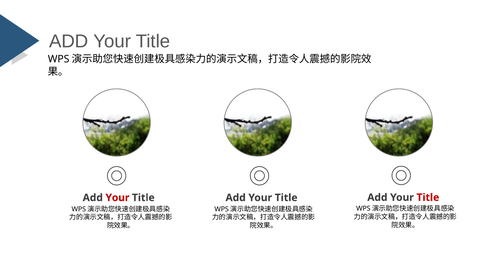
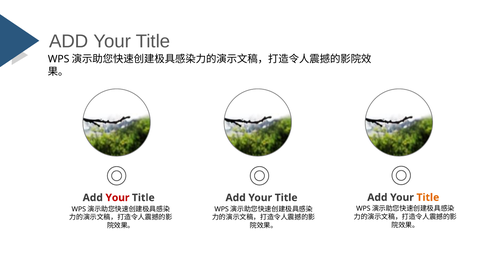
Title colour: red -> orange (428, 197)
